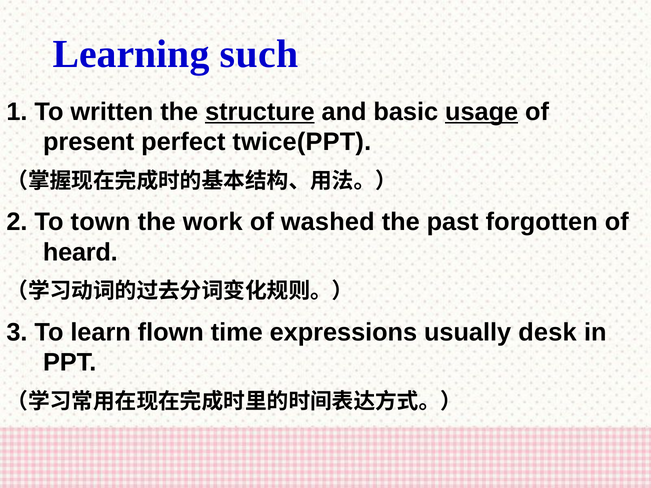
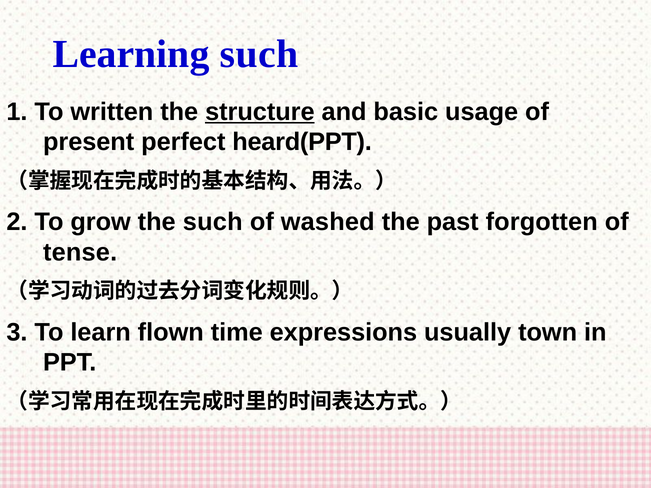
usage underline: present -> none (482, 112)
twice(PPT: twice(PPT -> heard(PPT (302, 142)
town: town -> grow (101, 222)
the work: work -> such (213, 222)
heard: heard -> tense (80, 252)
desk: desk -> town (548, 332)
